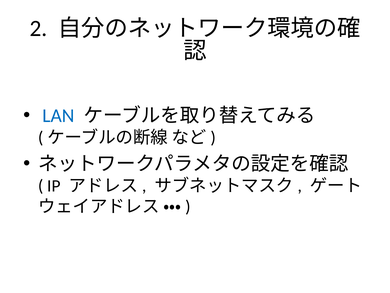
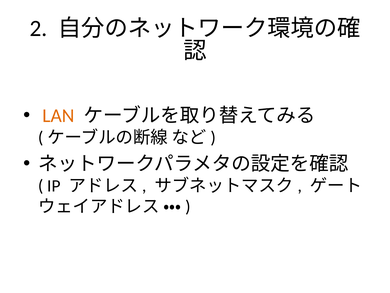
LAN colour: blue -> orange (58, 116)
